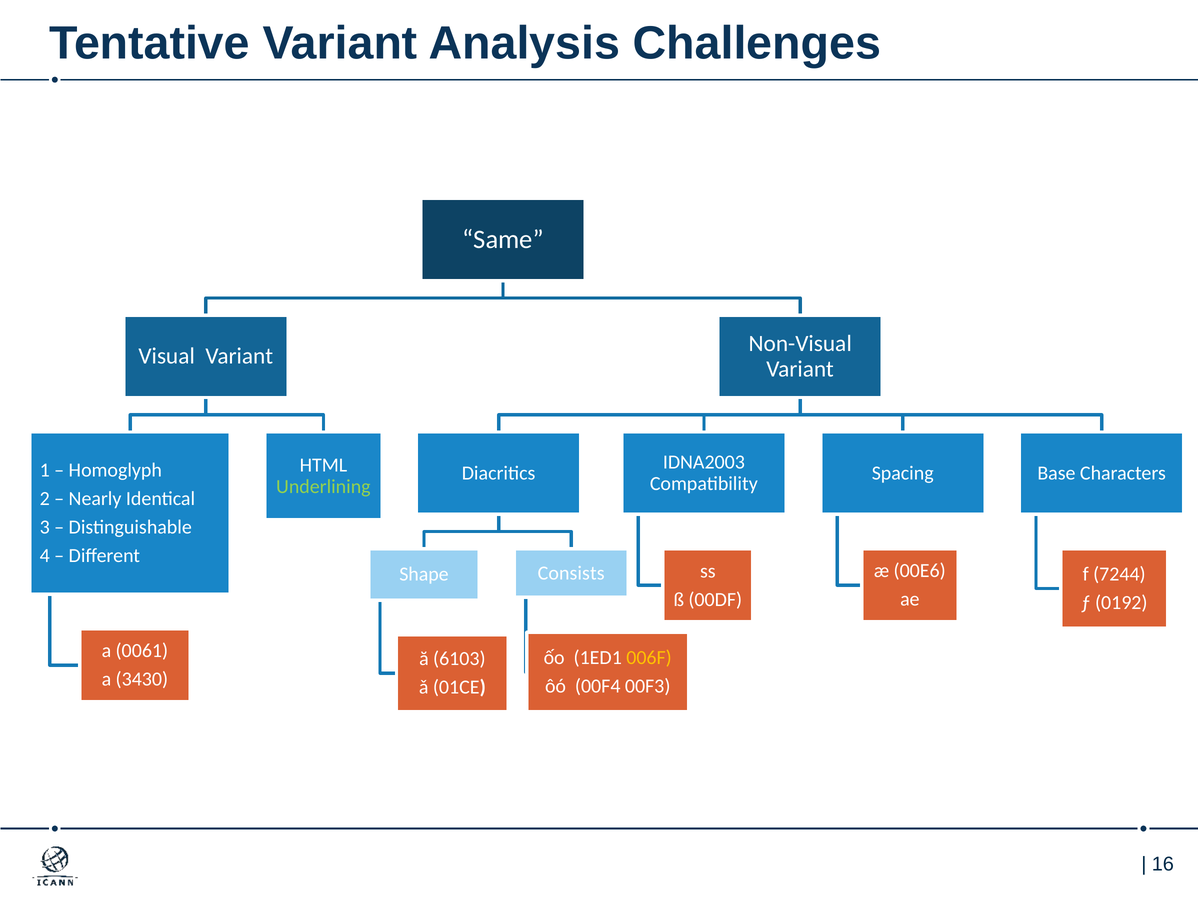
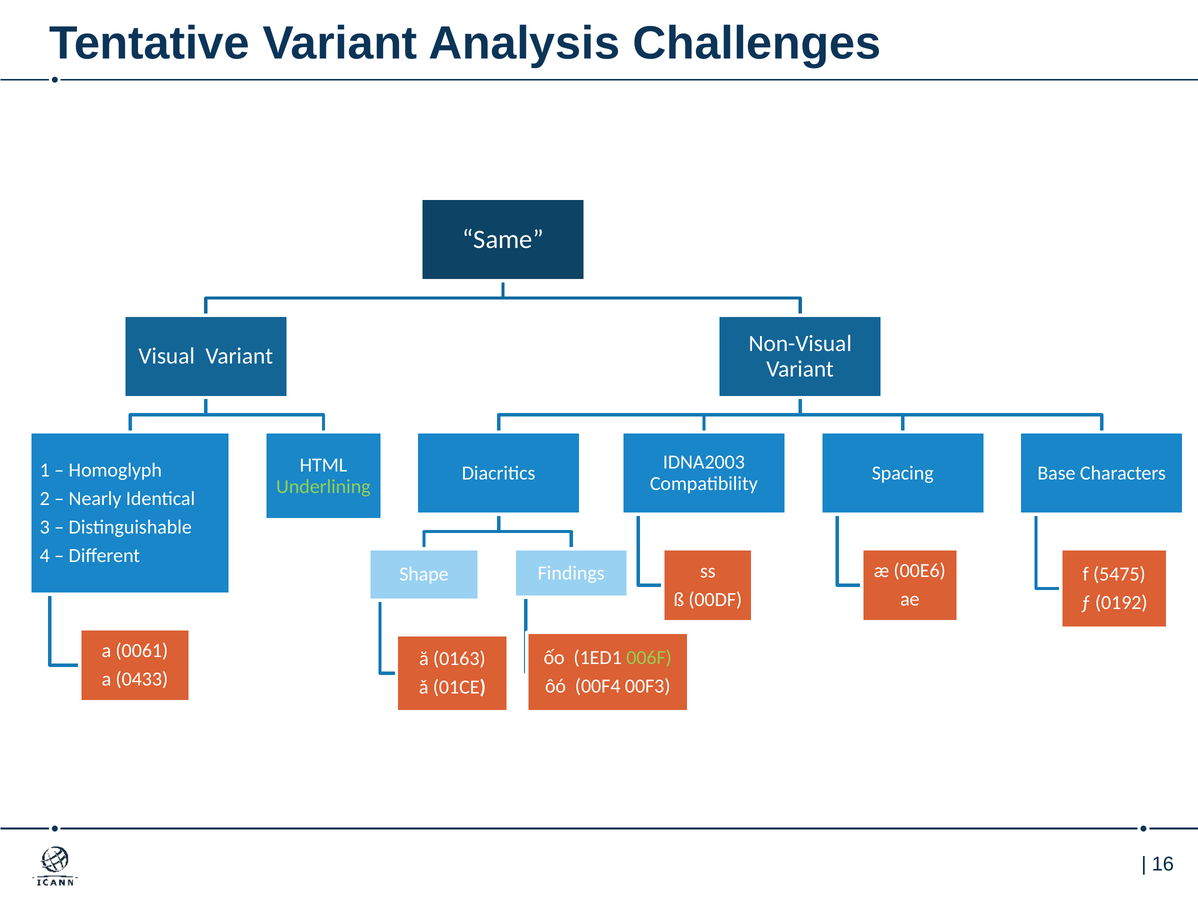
Consists: Consists -> Findings (571, 573)
7244: 7244 -> 5475 (1119, 574)
006F colour: yellow -> light green (649, 657)
6103: 6103 -> 0163 (459, 658)
3430: 3430 -> 0433 (142, 679)
